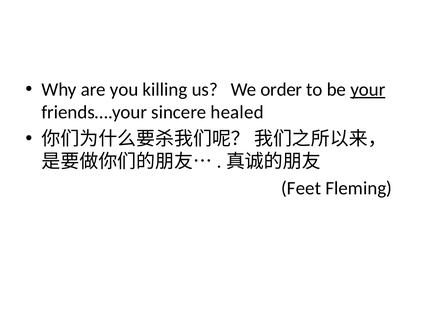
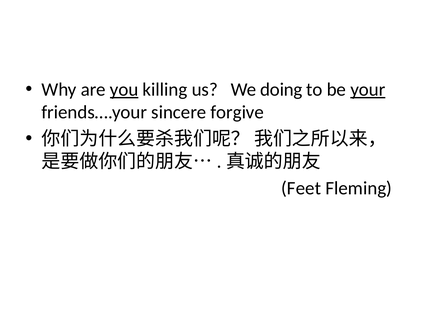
you underline: none -> present (124, 89)
order: order -> doing (281, 89)
healed: healed -> forgive (237, 112)
